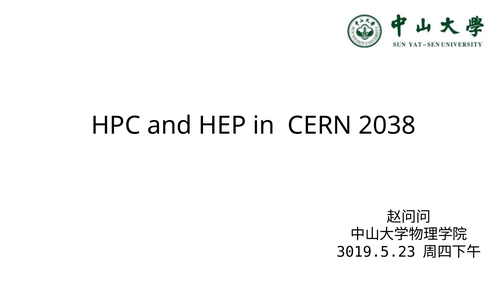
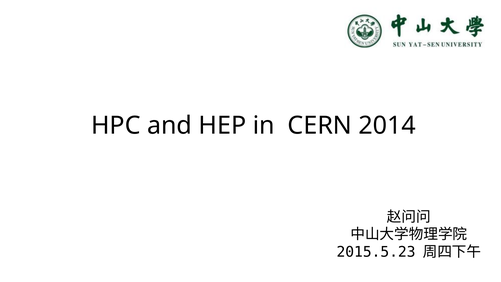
2038: 2038 -> 2014 (387, 125)
3019.5.23: 3019.5.23 -> 2015.5.23 (376, 252)
